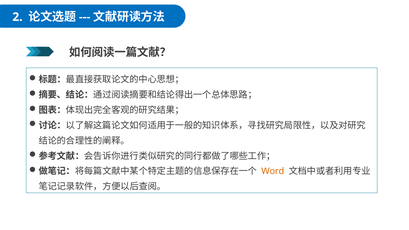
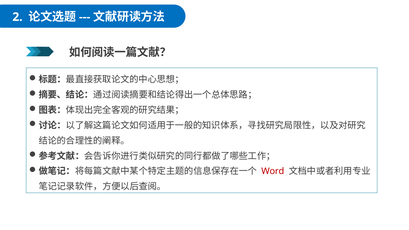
Word colour: orange -> red (273, 171)
